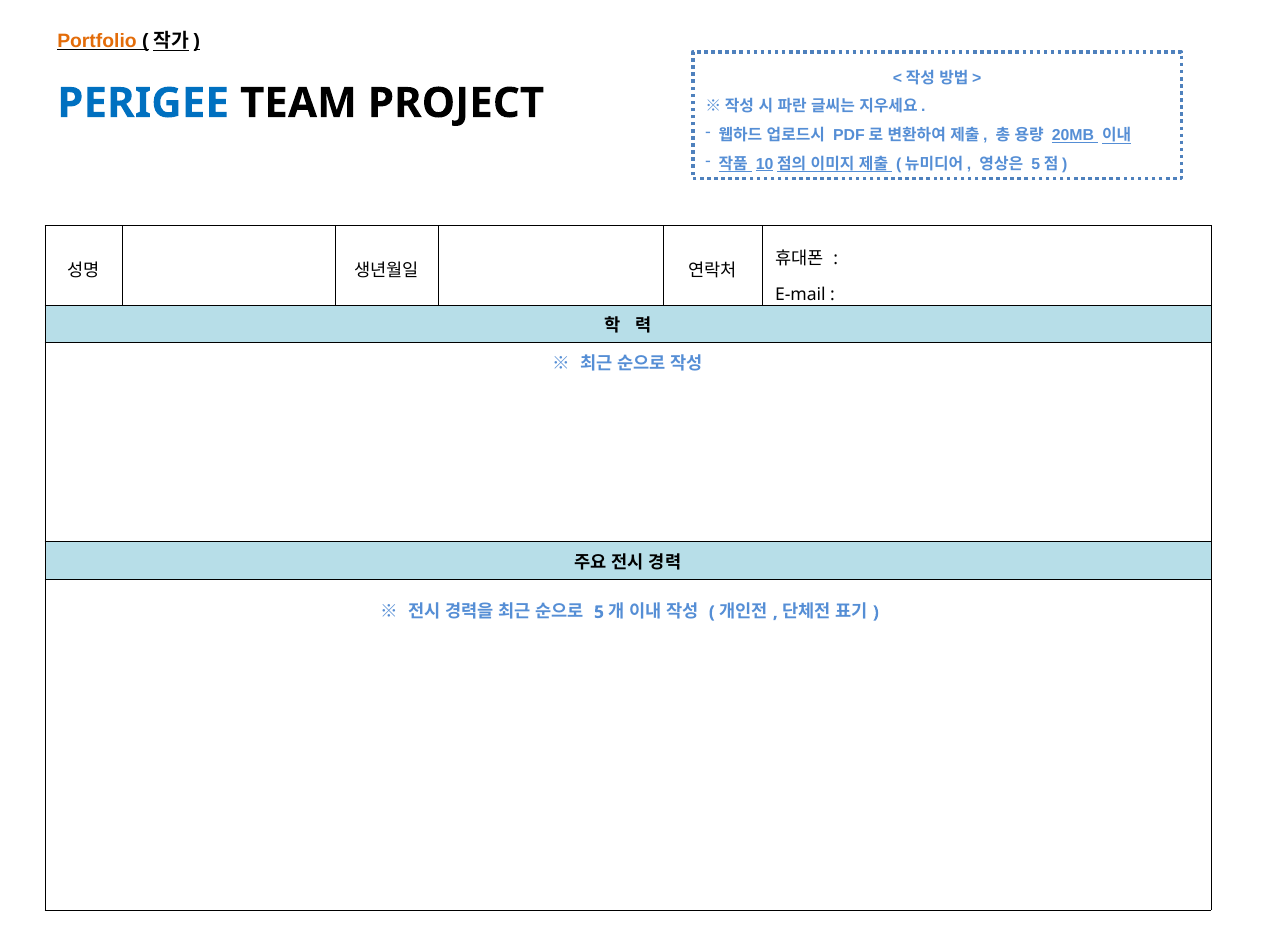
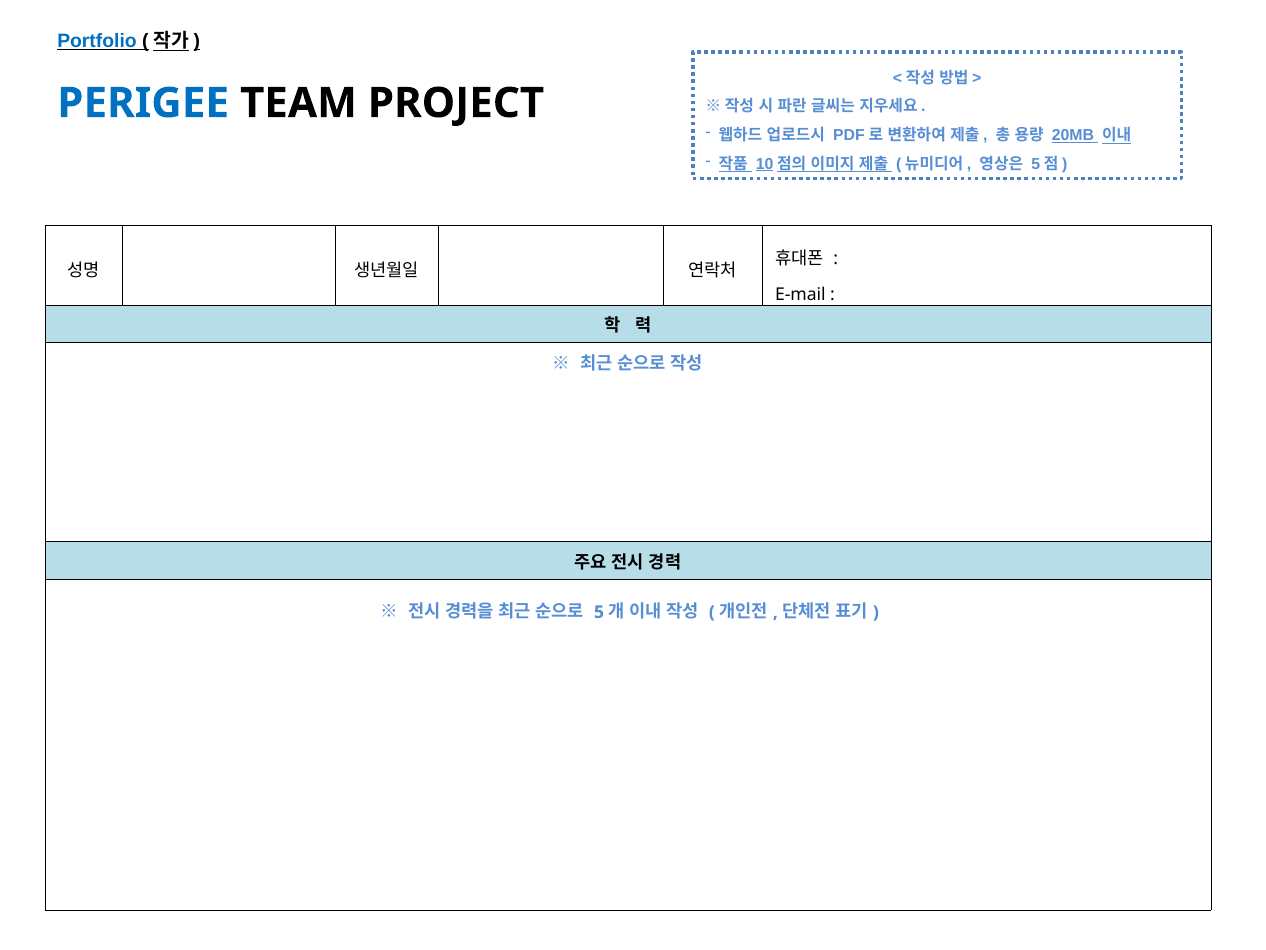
Portfolio colour: orange -> blue (97, 41)
